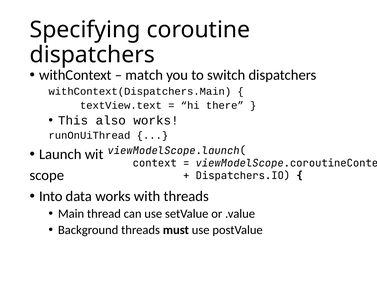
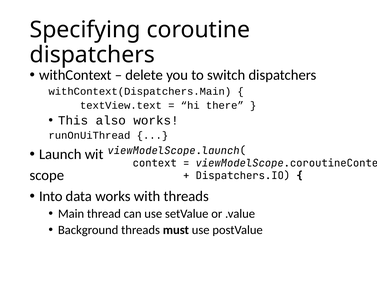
match: match -> delete (144, 75)
